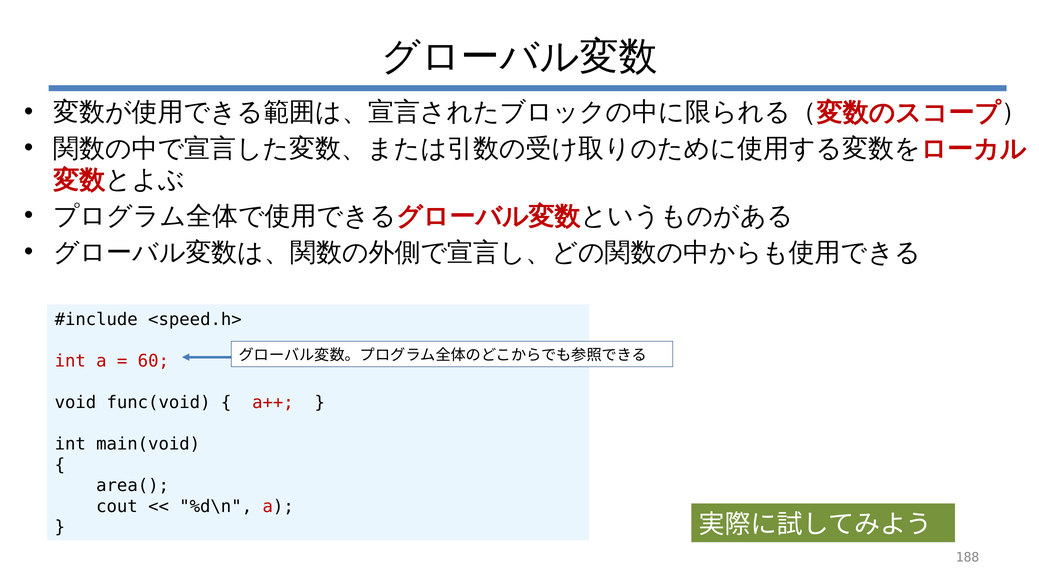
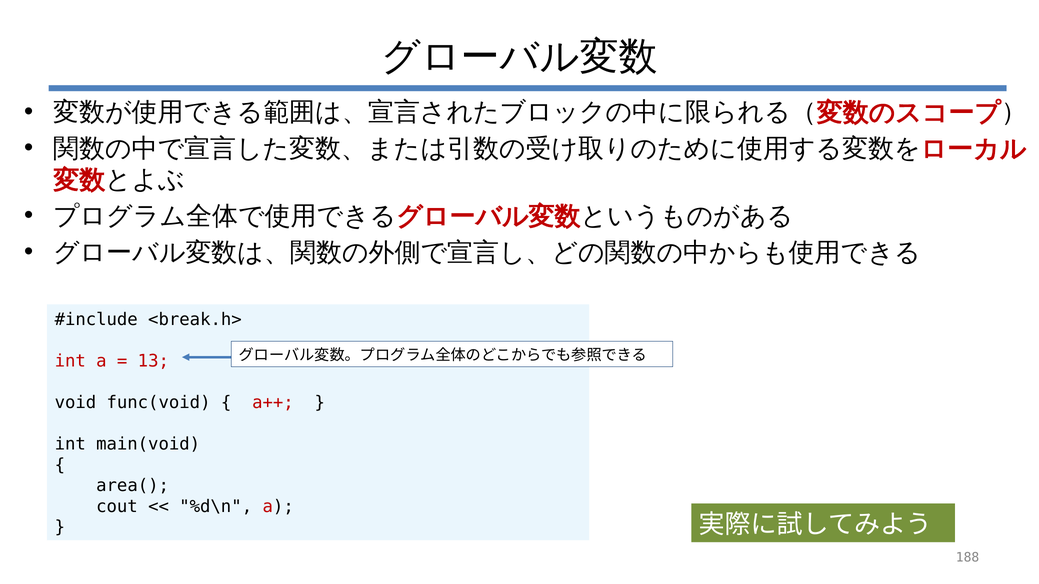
<speed.h>: <speed.h> -> <break.h> (195, 320)
60: 60 -> 13 (153, 361)
